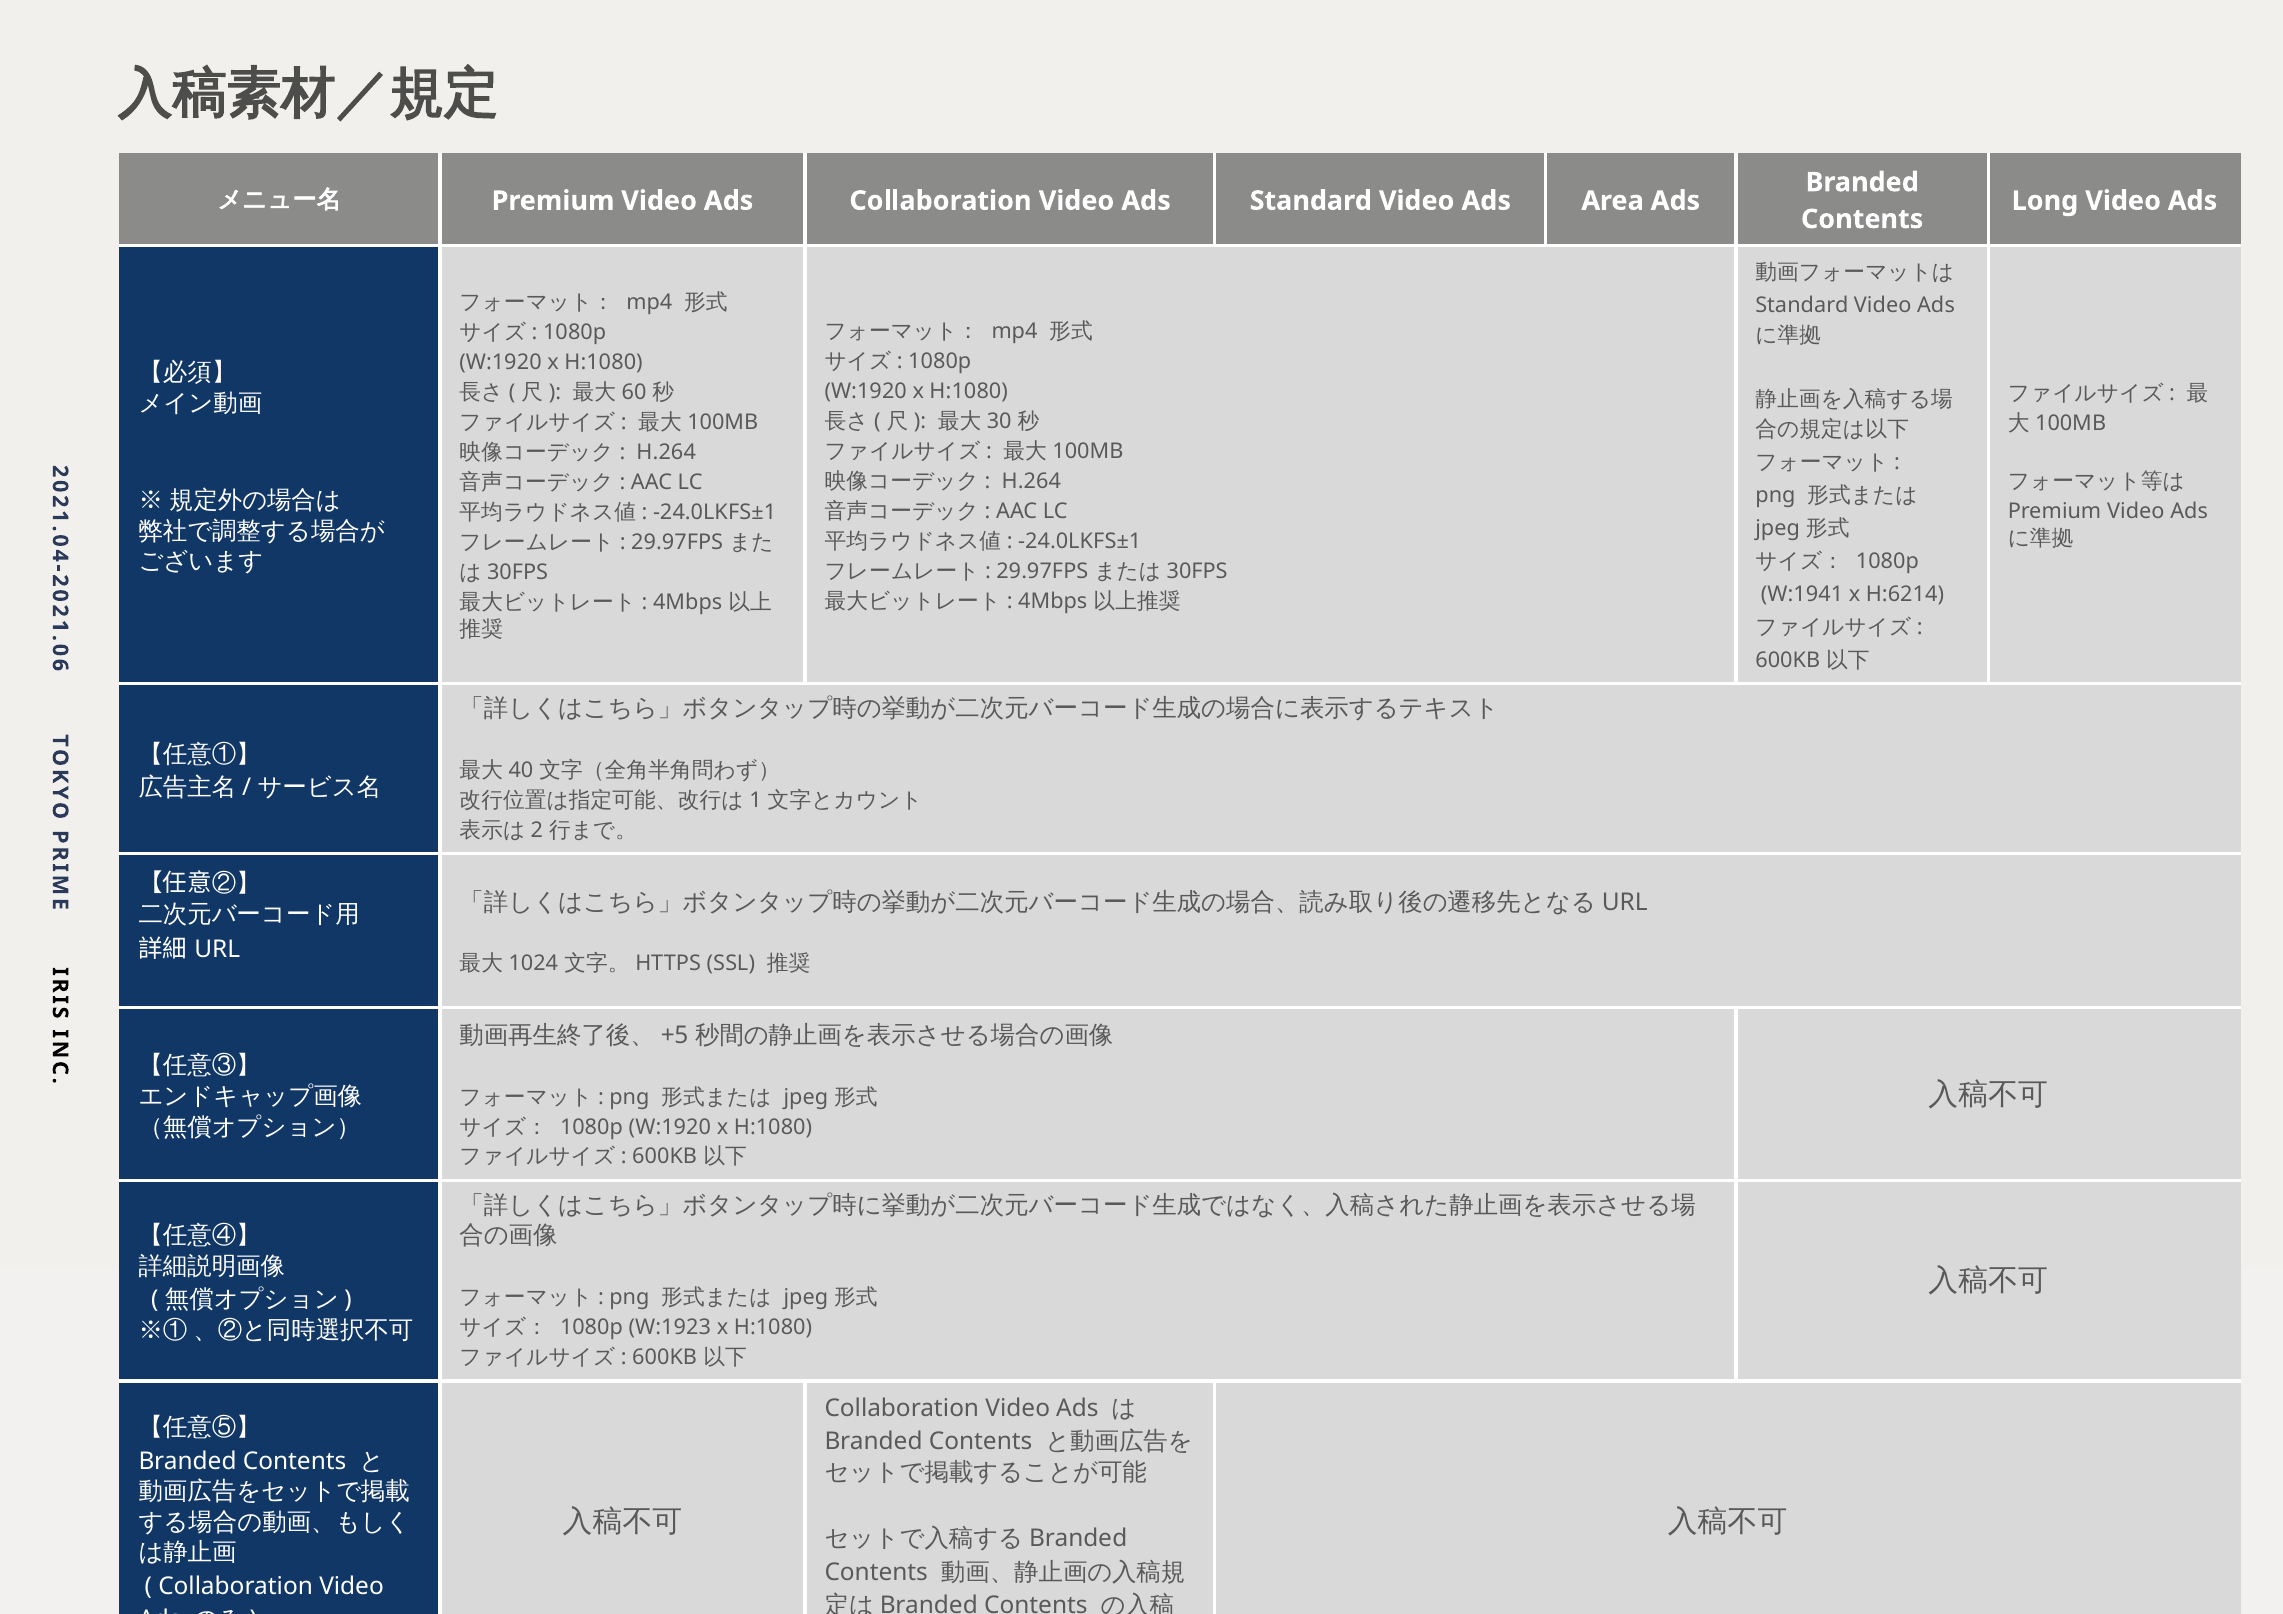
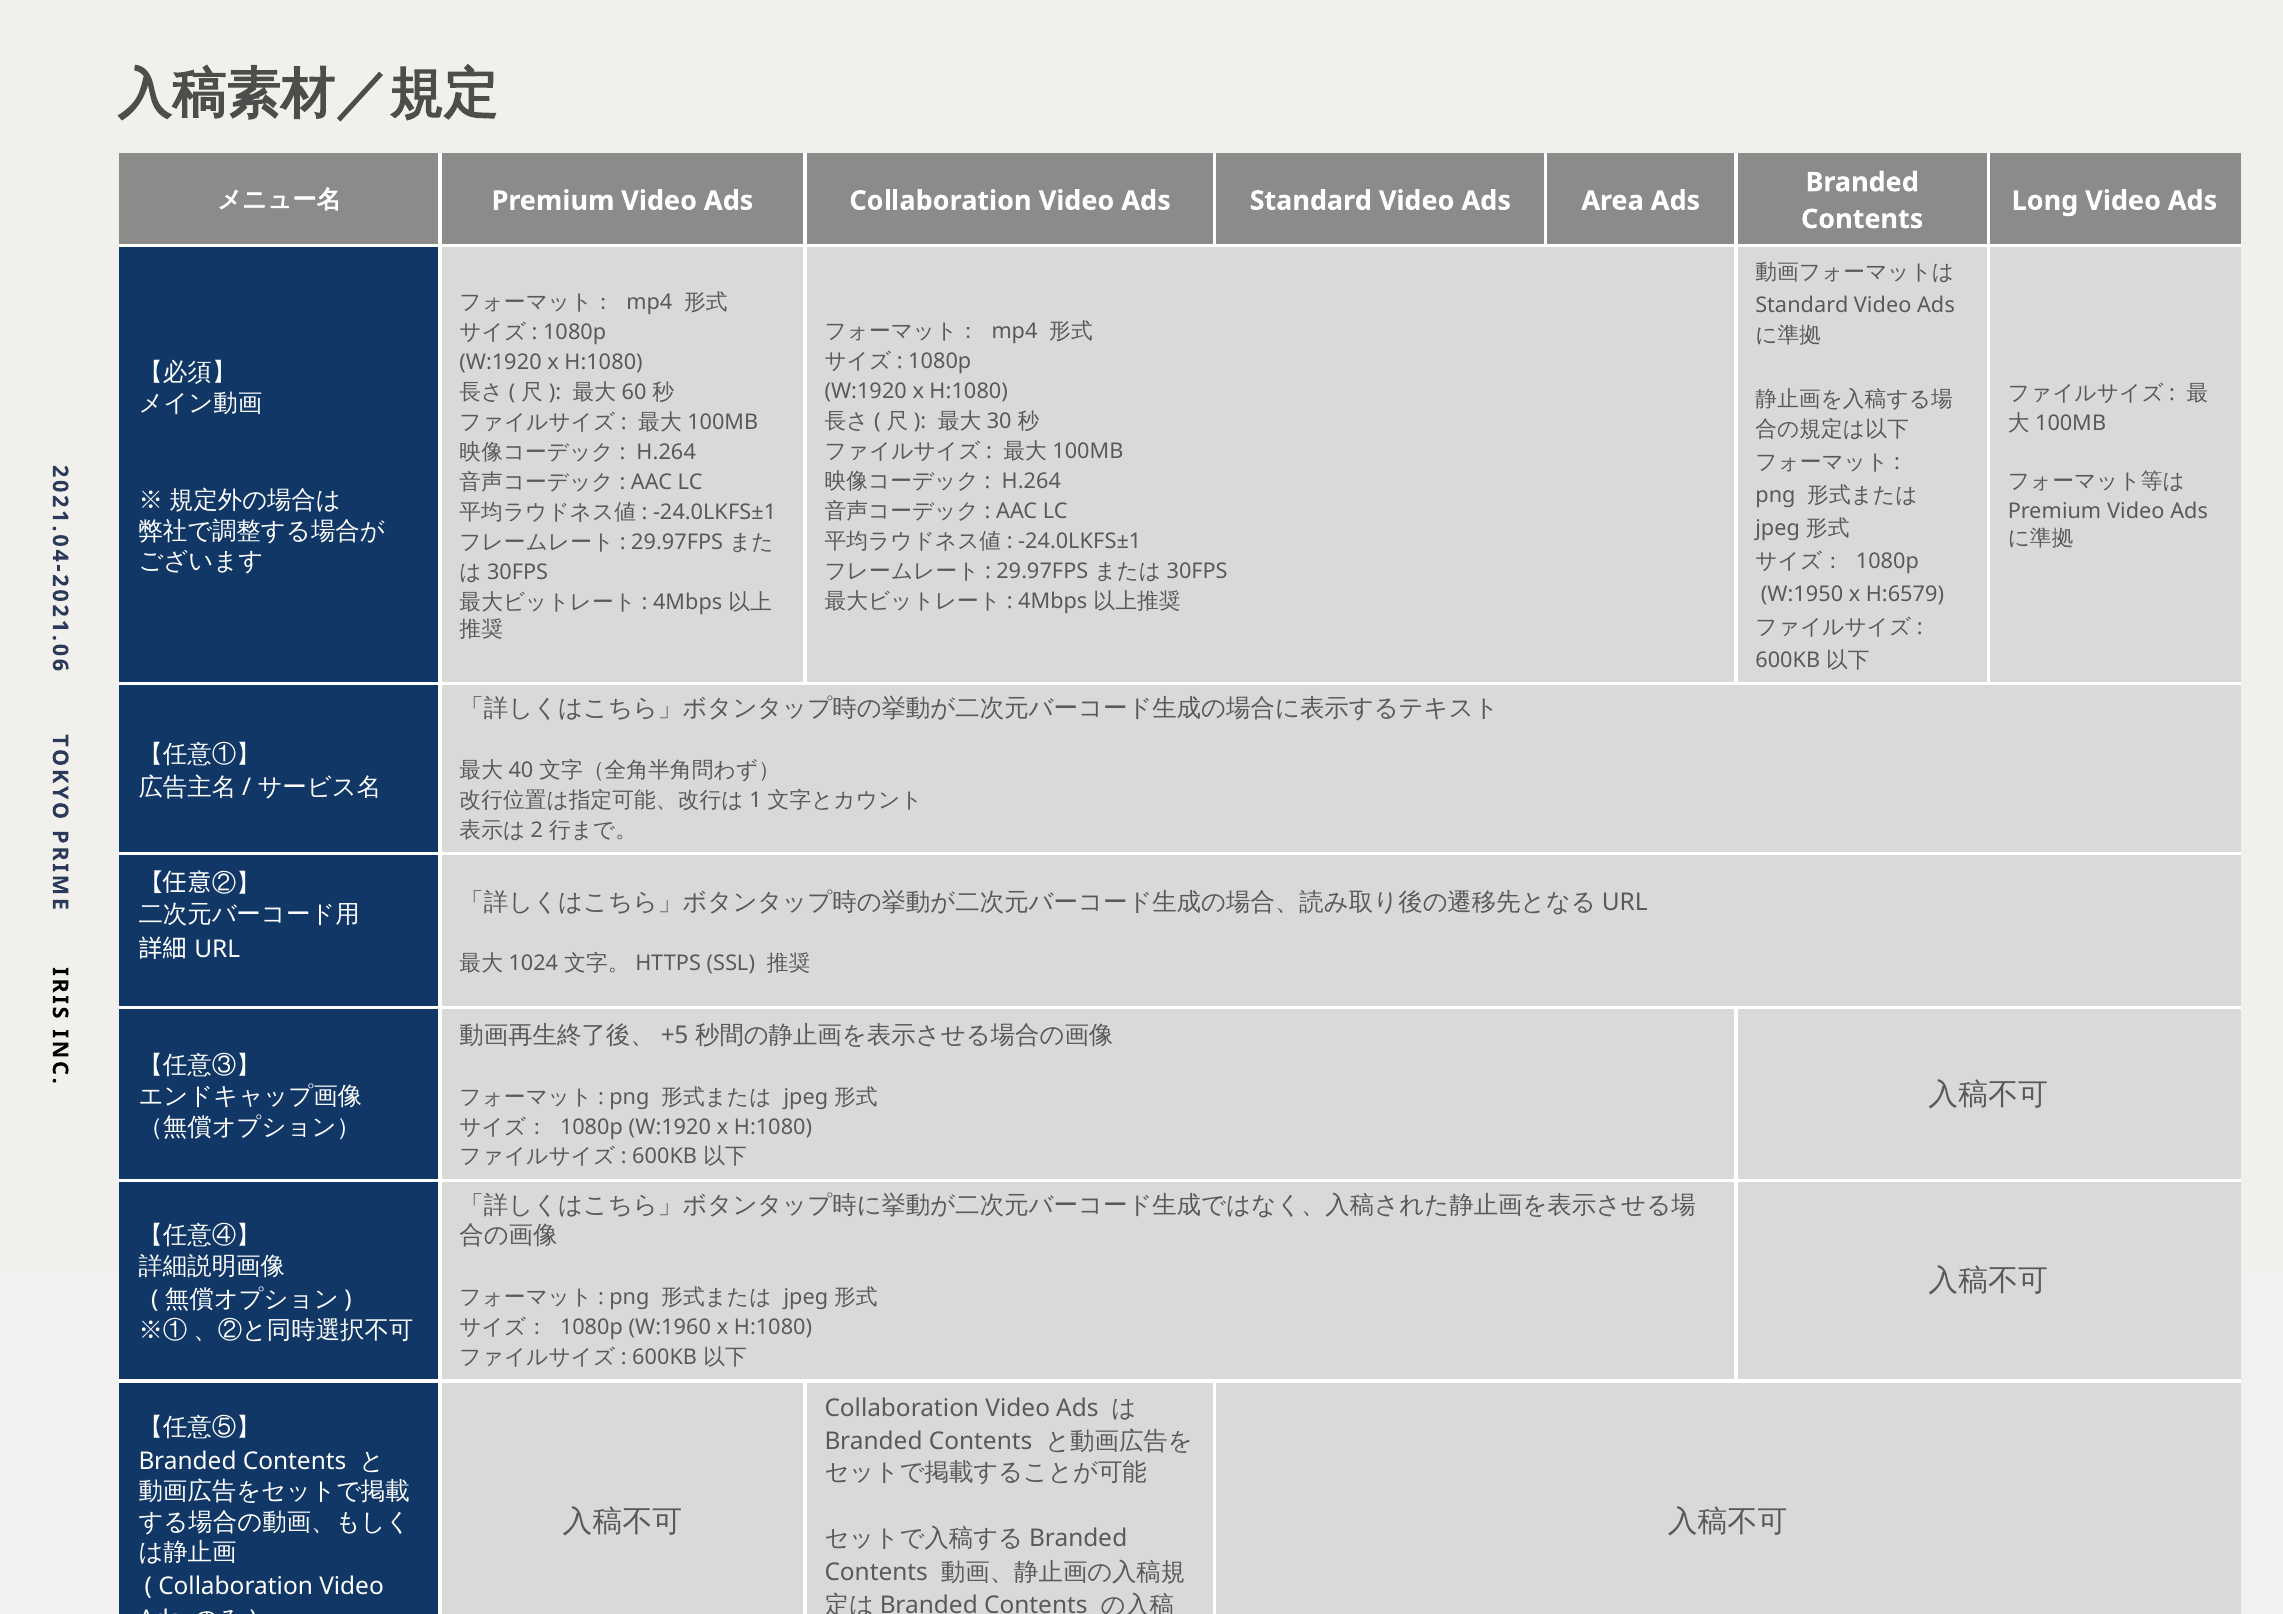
W:1941: W:1941 -> W:1950 (1802, 594)
H:6214: H:6214 -> H:6579 (1905, 594)
W:1923: W:1923 -> W:1960 (670, 1328)
